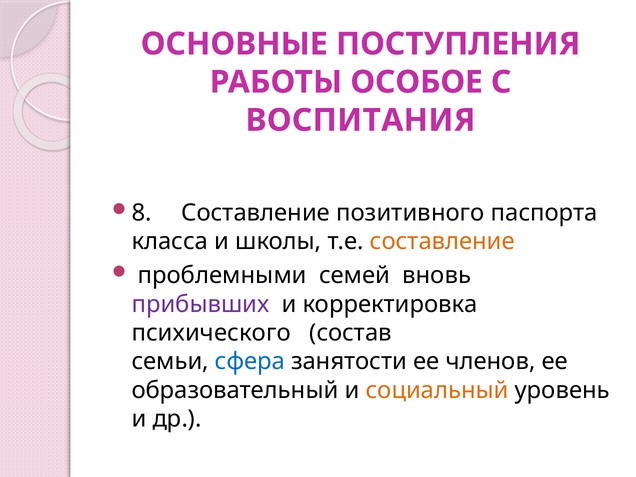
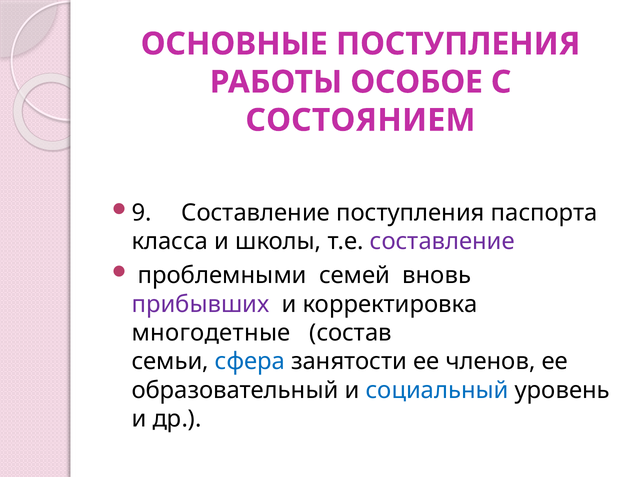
ВОСПИТАНИЯ: ВОСПИТАНИЯ -> СОСТОЯНИЕМ (360, 120)
8: 8 -> 9 (142, 213)
Составление позитивного: позитивного -> поступления (410, 213)
составление colour: orange -> purple (442, 242)
психического: психического -> многодетные (211, 333)
социальный colour: orange -> blue (437, 390)
